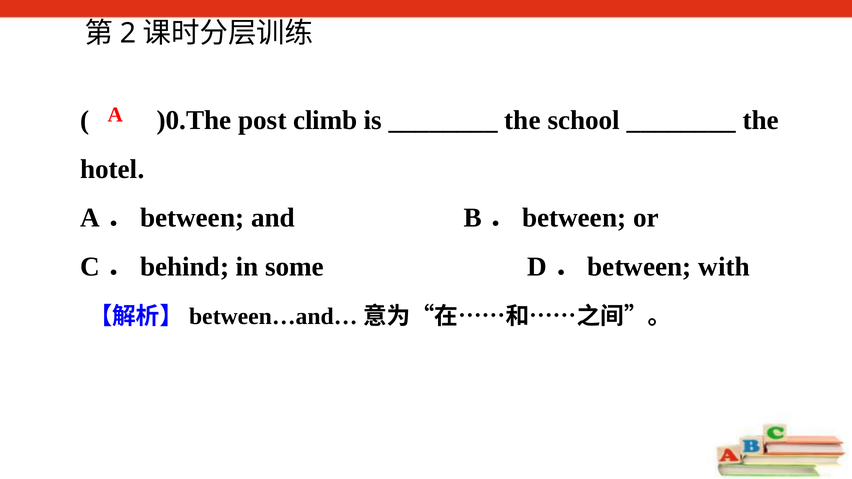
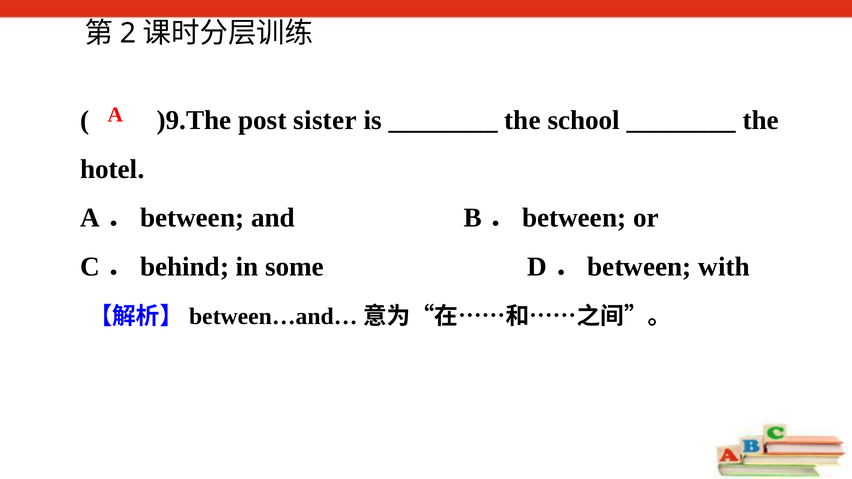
)0.The: )0.The -> )9.The (194, 120)
climb: climb -> sister (325, 120)
